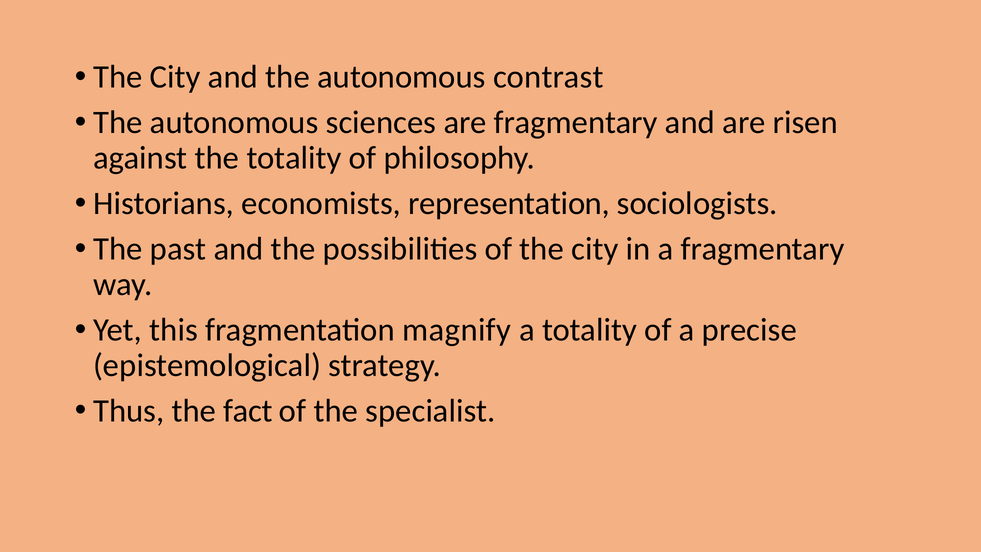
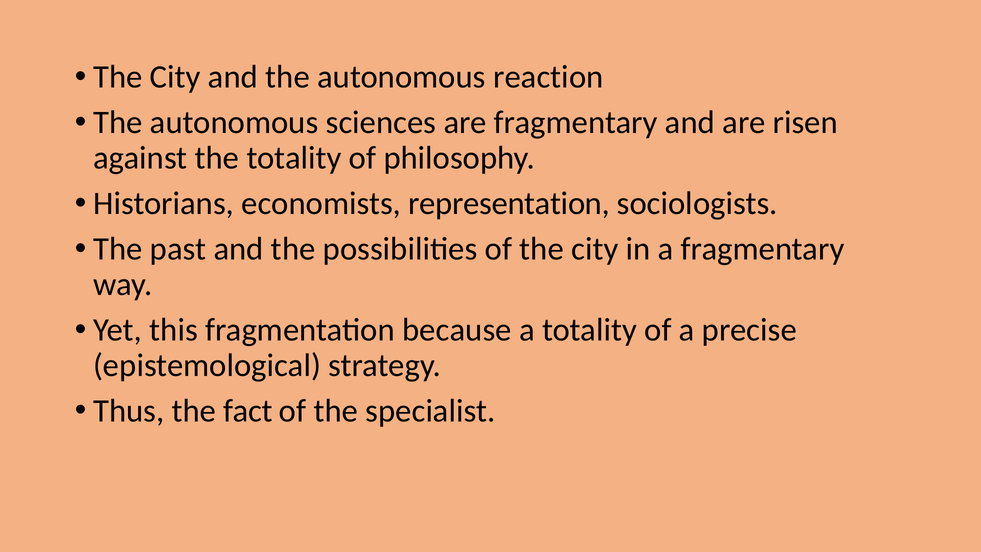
contrast: contrast -> reaction (548, 77)
magnify: magnify -> because (457, 330)
